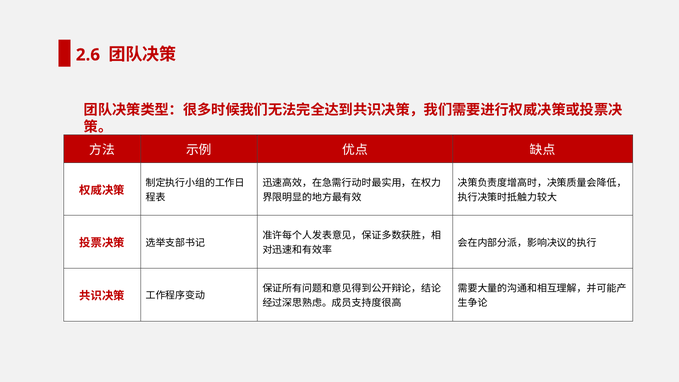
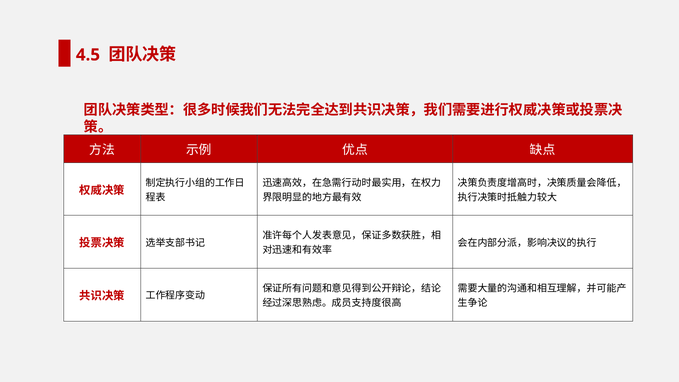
2.6: 2.6 -> 4.5 (88, 55)
